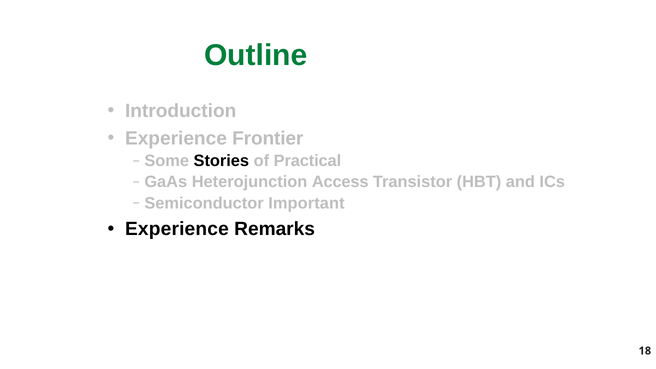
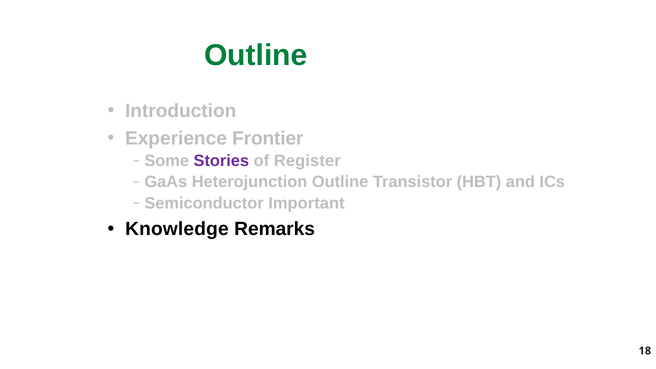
Stories colour: black -> purple (221, 161)
Practical: Practical -> Register (307, 161)
Heterojunction Access: Access -> Outline (340, 182)
Experience: Experience -> Knowledge (177, 229)
